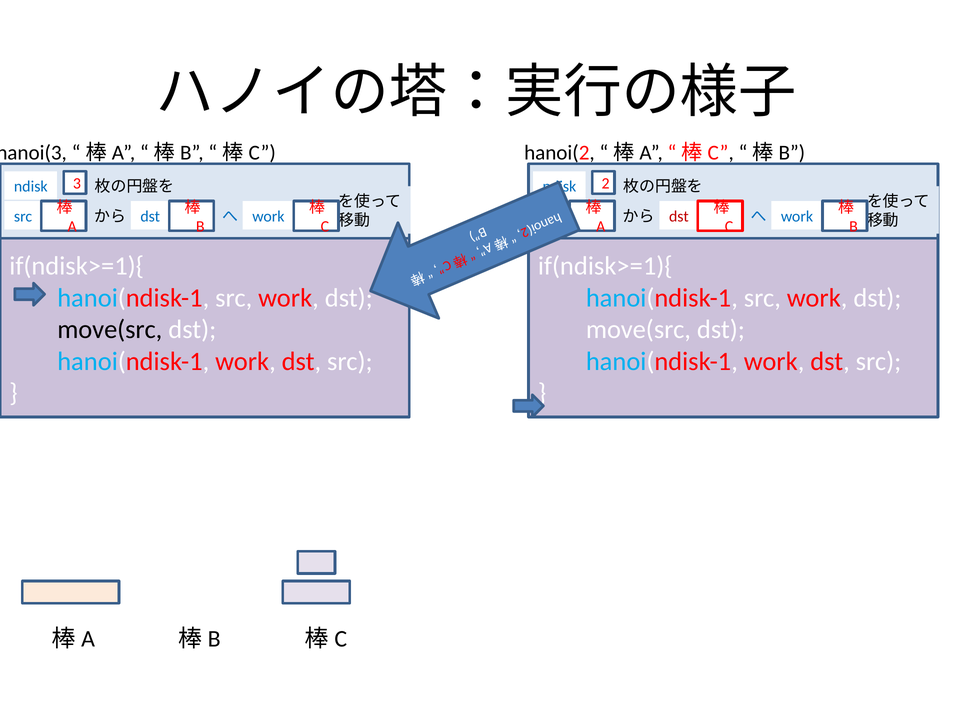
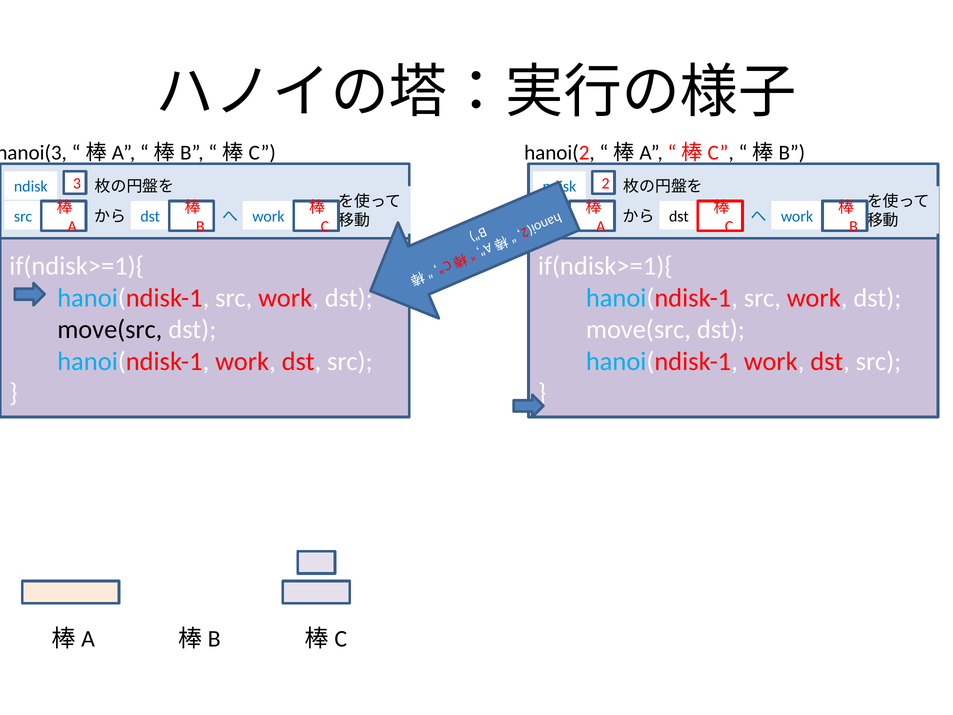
dst colour: red -> black (679, 216)
